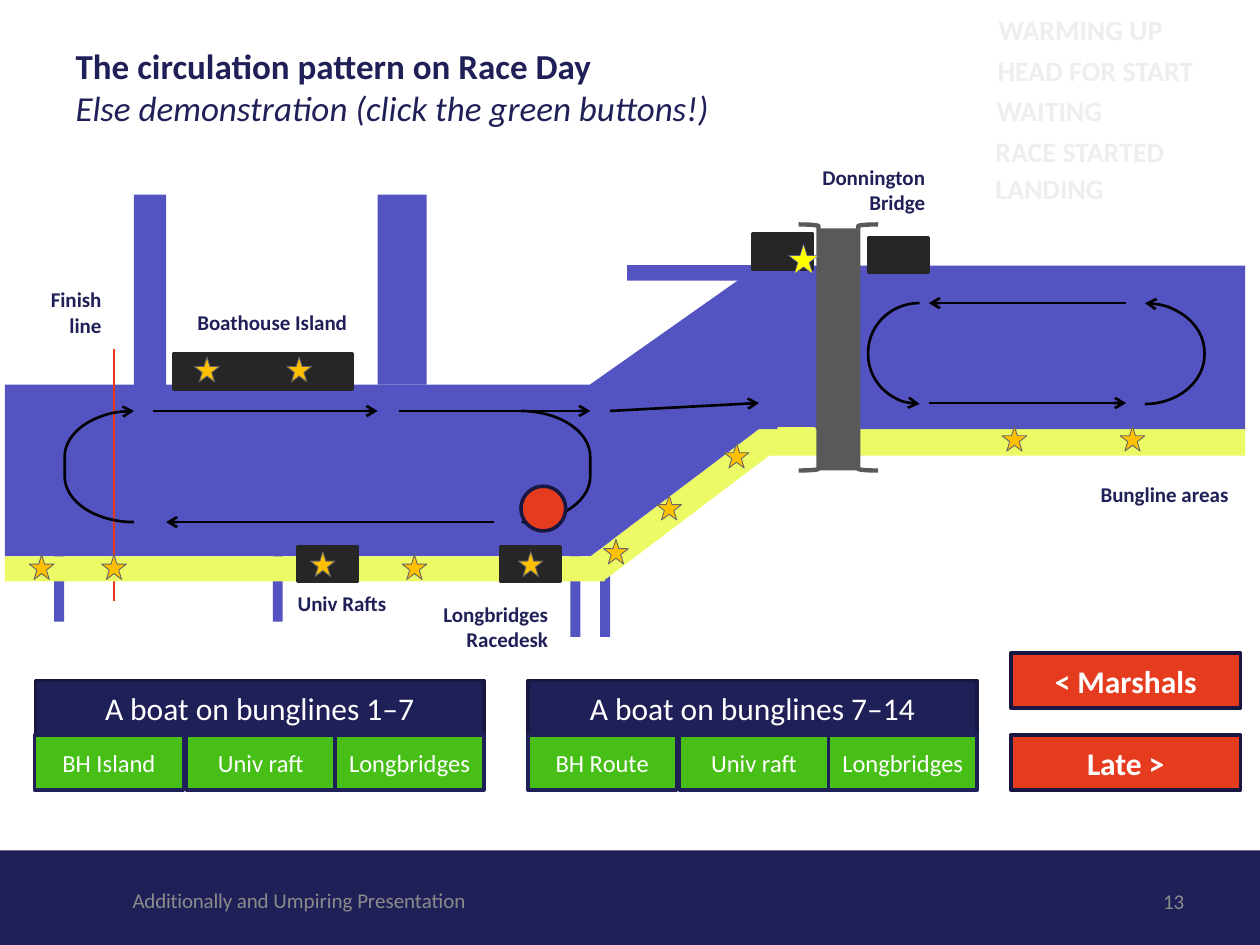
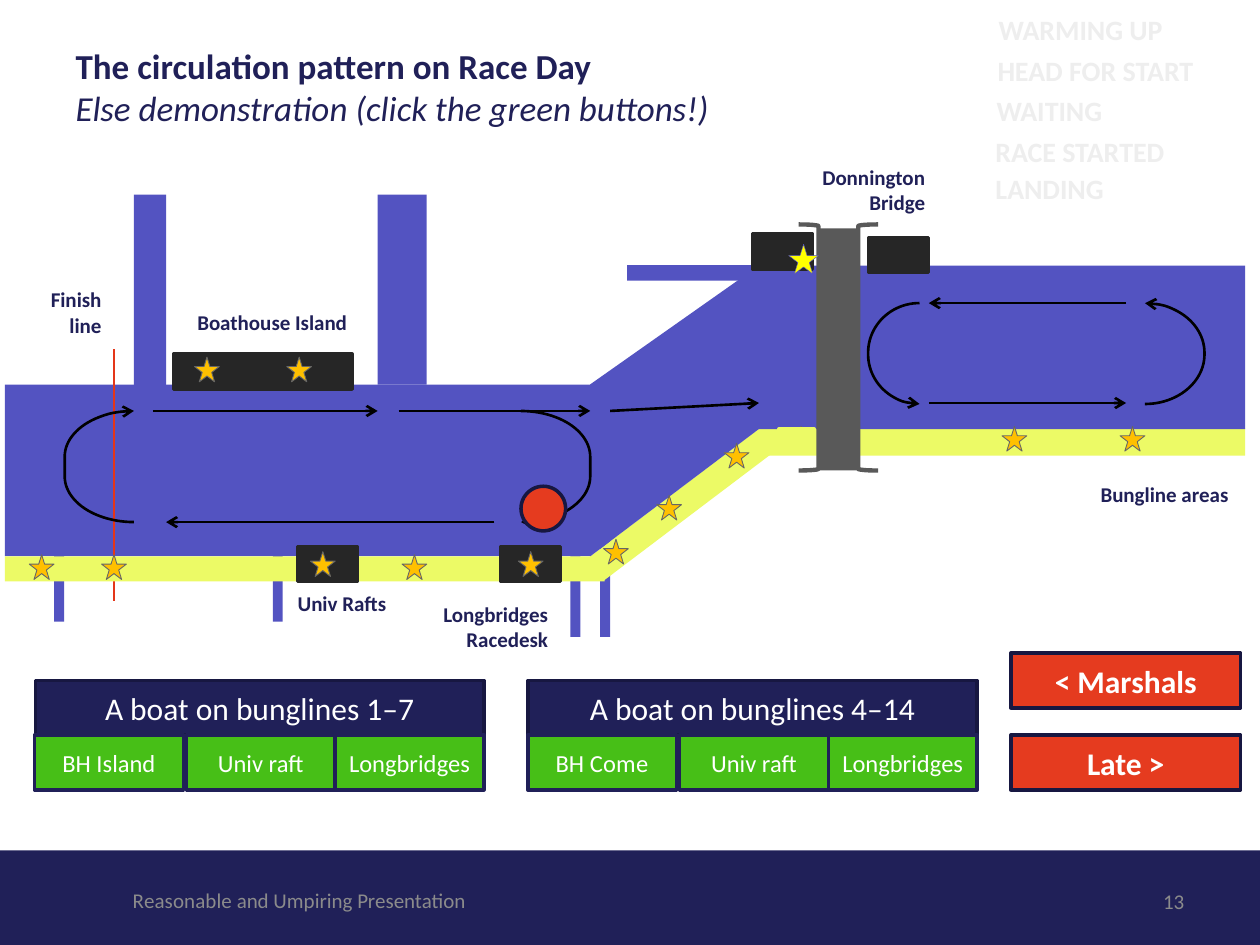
7–14: 7–14 -> 4–14 (883, 710)
Route: Route -> Come (619, 764)
Additionally: Additionally -> Reasonable (182, 902)
